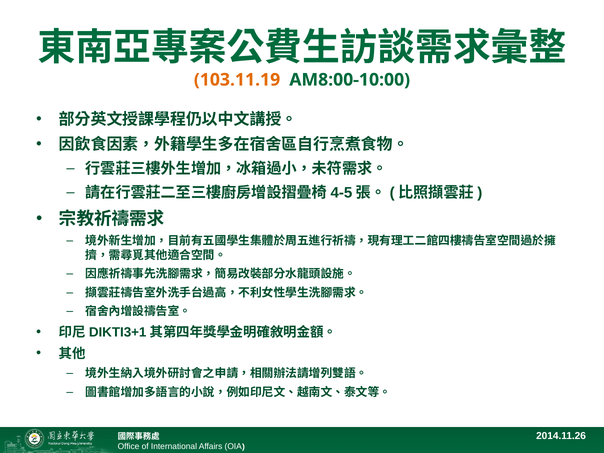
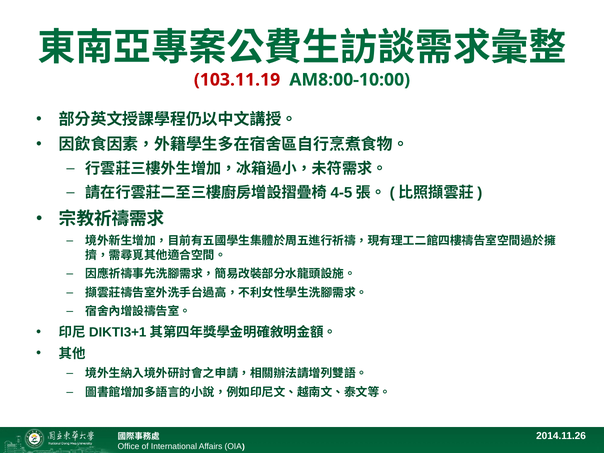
103.11.19 colour: orange -> red (237, 80)
